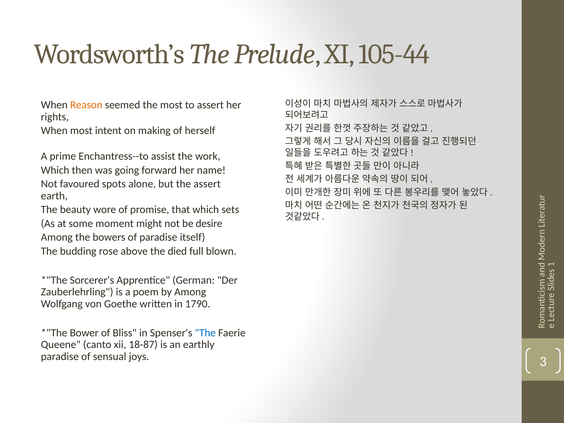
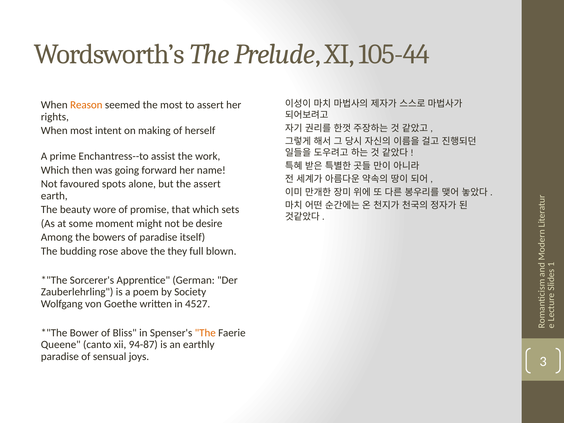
died: died -> they (177, 251)
by Among: Among -> Society (190, 292)
1790: 1790 -> 4527 (198, 304)
The colour: blue -> orange (205, 333)
18-87: 18-87 -> 94-87 (143, 345)
